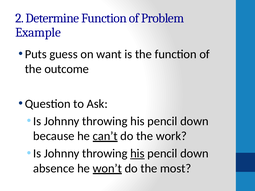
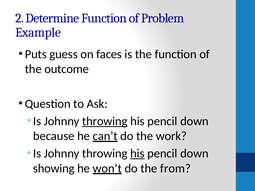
want: want -> faces (109, 54)
throwing underline: none -> present (105, 121)
absence: absence -> showing (54, 169)
most: most -> from (176, 169)
